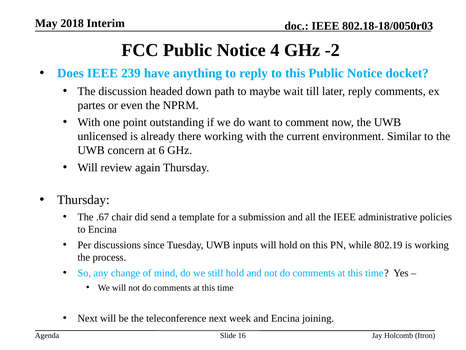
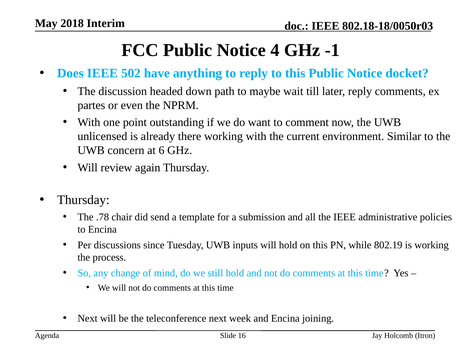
-2: -2 -> -1 (332, 50)
239: 239 -> 502 (131, 73)
.67: .67 -> .78 (103, 217)
